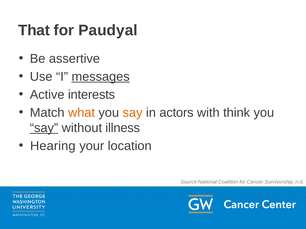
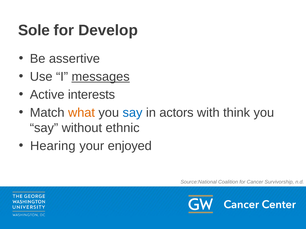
That: That -> Sole (34, 30)
Paudyal: Paudyal -> Develop (108, 30)
say colour: orange -> blue (133, 113)
say underline: present -> none (44, 128)
illness: illness -> ethnic (123, 128)
location: location -> enjoyed (130, 146)
